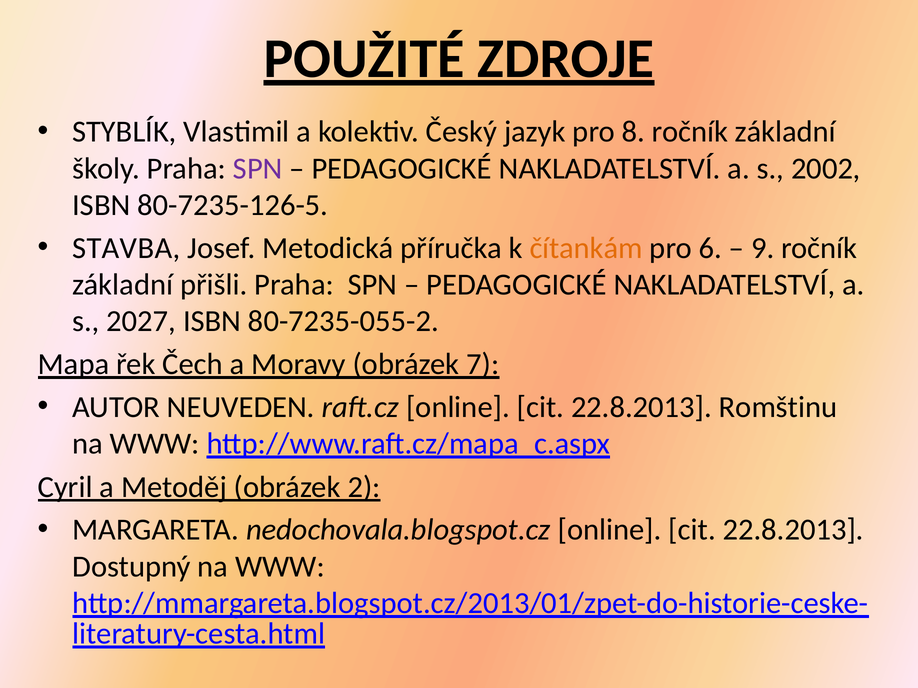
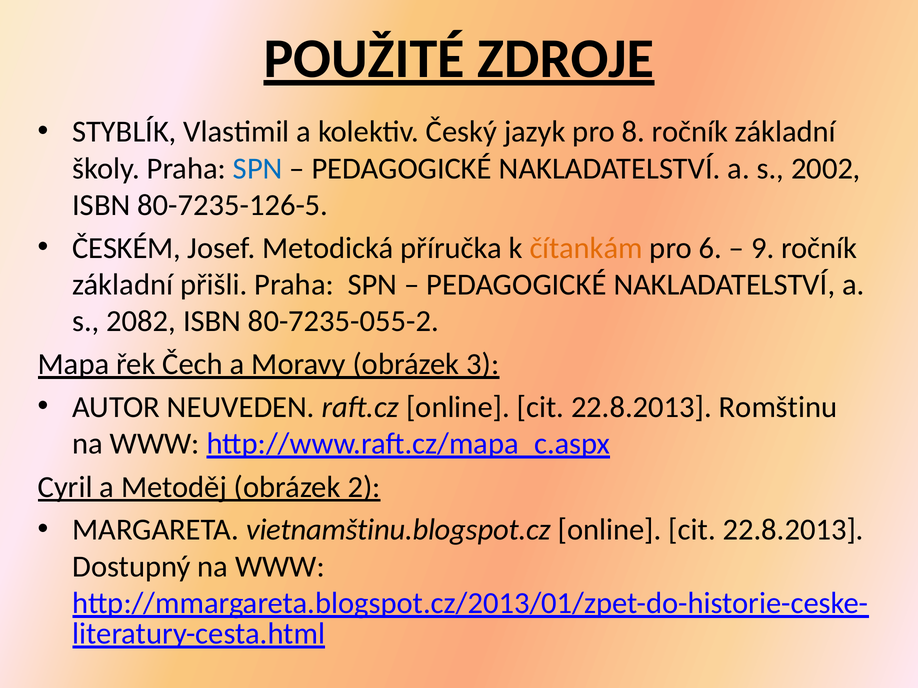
SPN colour: purple -> blue (258, 169)
STAVBA: STAVBA -> ČESKÉM (127, 248)
2027: 2027 -> 2082 (141, 322)
7: 7 -> 3 (483, 364)
nedochovala.blogspot.cz: nedochovala.blogspot.cz -> vietnamštinu.blogspot.cz (398, 530)
